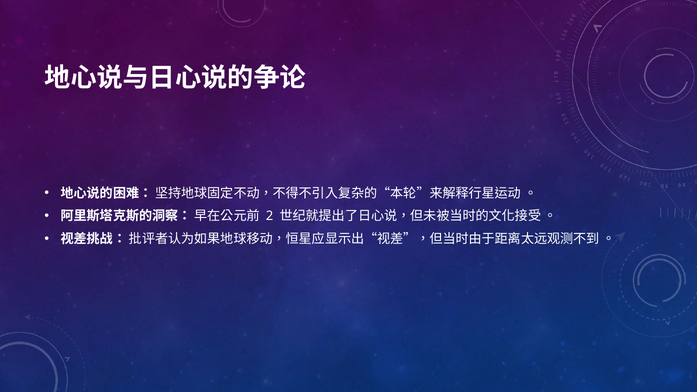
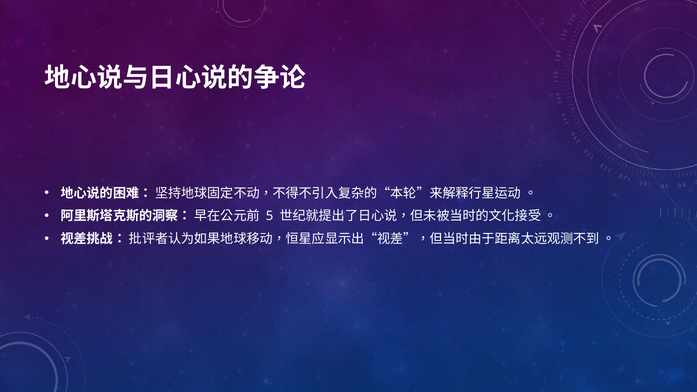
2: 2 -> 5 (270, 216)
